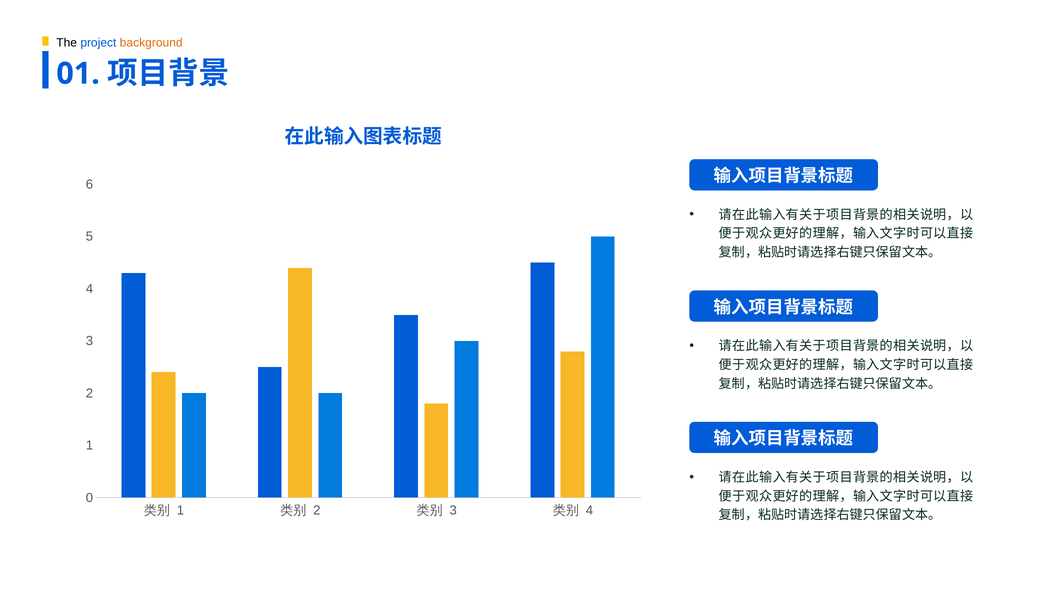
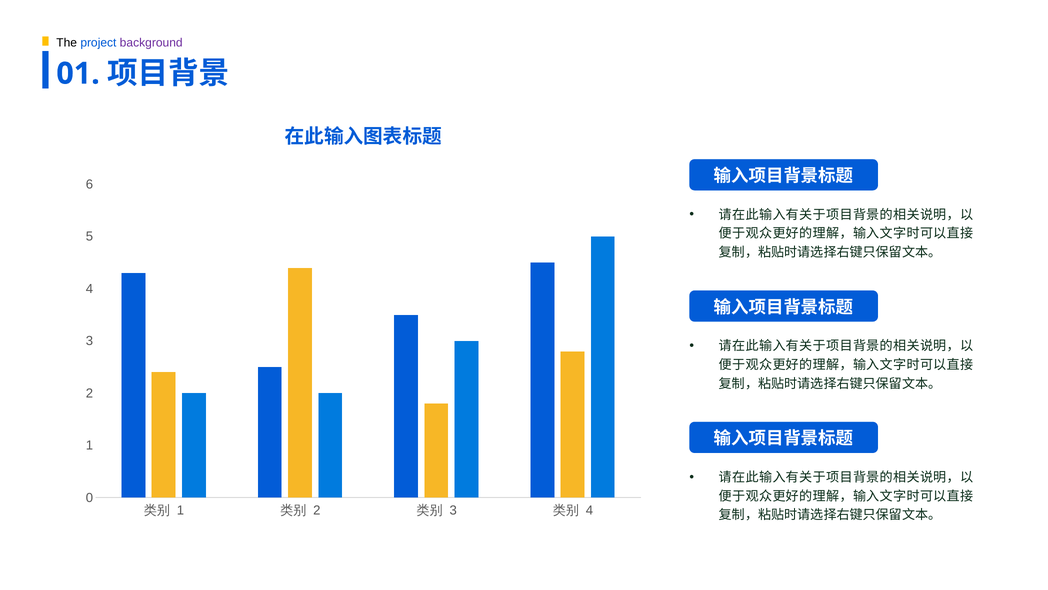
background colour: orange -> purple (151, 43)
